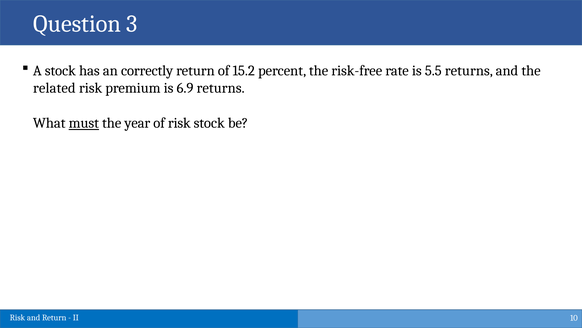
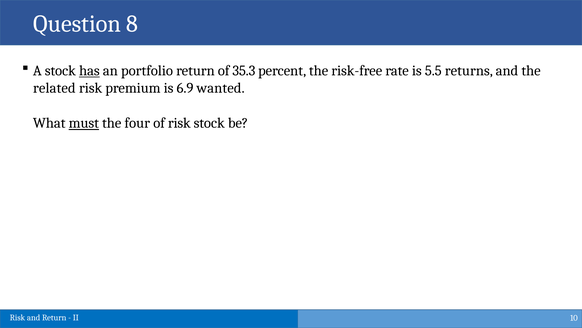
3: 3 -> 8 (132, 24)
has underline: none -> present (89, 71)
correctly: correctly -> portfolio (147, 71)
15.2: 15.2 -> 35.3 (244, 71)
6.9 returns: returns -> wanted (221, 88)
year: year -> four (137, 123)
